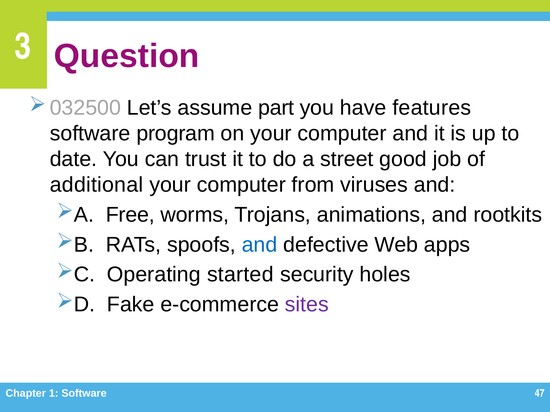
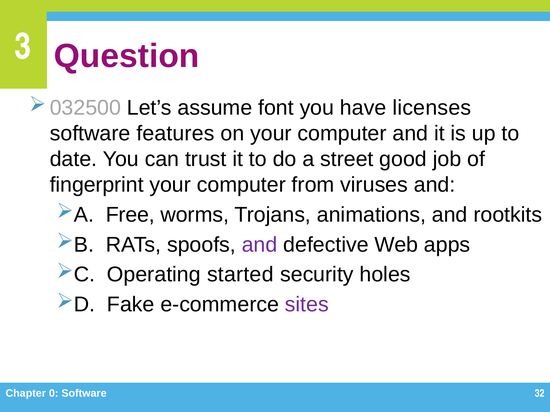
part: part -> font (276, 108)
features: features -> licenses (432, 108)
program: program -> features (175, 134)
additional: additional -> fingerprint (97, 185)
and colour: blue -> purple (260, 245)
1: 1 -> 0 (54, 394)
47: 47 -> 32 (540, 394)
